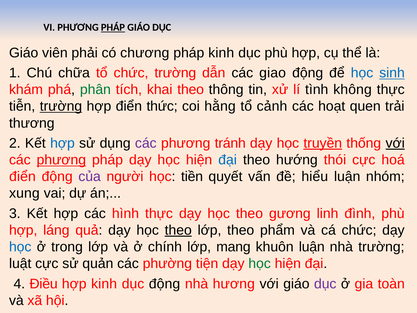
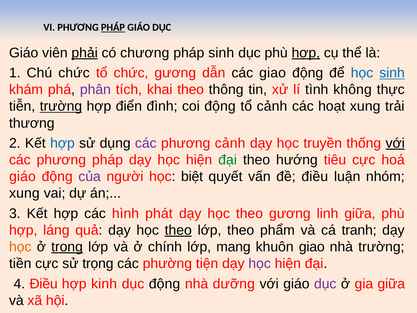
phải underline: none -> present (85, 53)
pháp kinh: kinh -> sinh (221, 53)
hợp underline: none -> present (306, 53)
Chú chữa: chữa -> chức (74, 73)
chức trường: trường -> gương (175, 73)
phân colour: green -> purple (95, 90)
thức: thức -> đình (162, 106)
coi hằng: hằng -> động (220, 106)
hoạt quen: quen -> xung (365, 106)
phương tránh: tránh -> cảnh (230, 143)
truyền underline: present -> none (323, 143)
phương underline: present -> none (61, 160)
đại colour: blue -> green (228, 160)
thói: thói -> tiêu (335, 160)
điển: điển -> giáo (22, 177)
tiền: tiền -> biệt (192, 177)
đề hiểu: hiểu -> điều (315, 177)
hình thực: thực -> phát (159, 213)
linh đình: đình -> giữa (360, 213)
cá chức: chức -> tranh (359, 230)
học colour: blue -> orange (20, 247)
trong underline: none -> present (67, 247)
khuôn luận: luận -> giao (312, 247)
luật: luật -> tiền (20, 263)
quản: quản -> trọng (98, 263)
học colour: green -> purple (260, 263)
hương: hương -> dưỡng (234, 284)
gia toàn: toàn -> giữa (391, 284)
